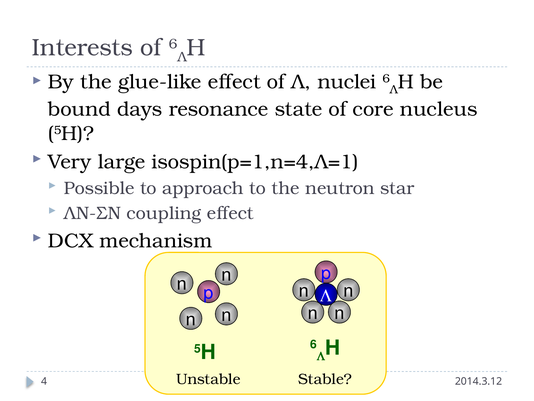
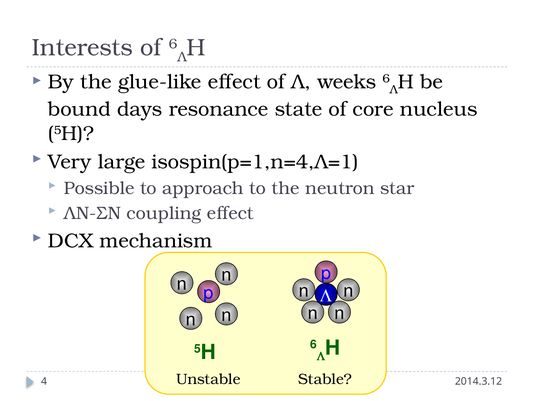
nuclei: nuclei -> weeks (347, 82)
